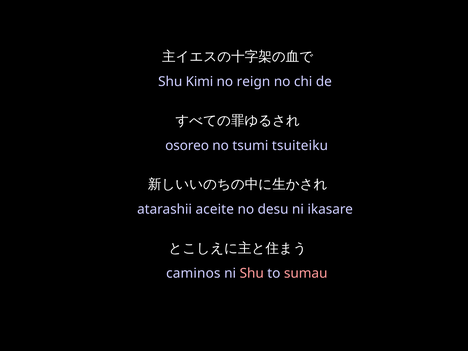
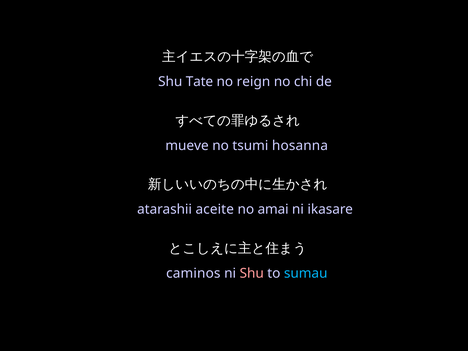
Kimi: Kimi -> Tate (199, 82)
osoreo: osoreo -> mueve (187, 146)
tsuiteiku: tsuiteiku -> hosanna (300, 146)
desu: desu -> amai (273, 209)
sumau colour: pink -> light blue (306, 273)
